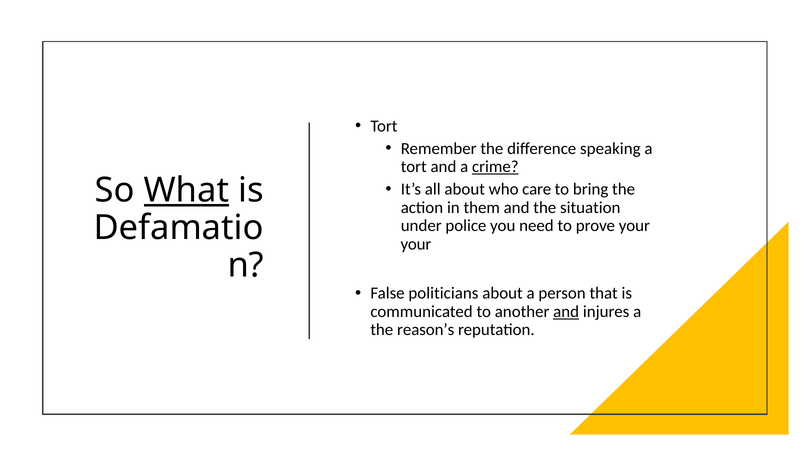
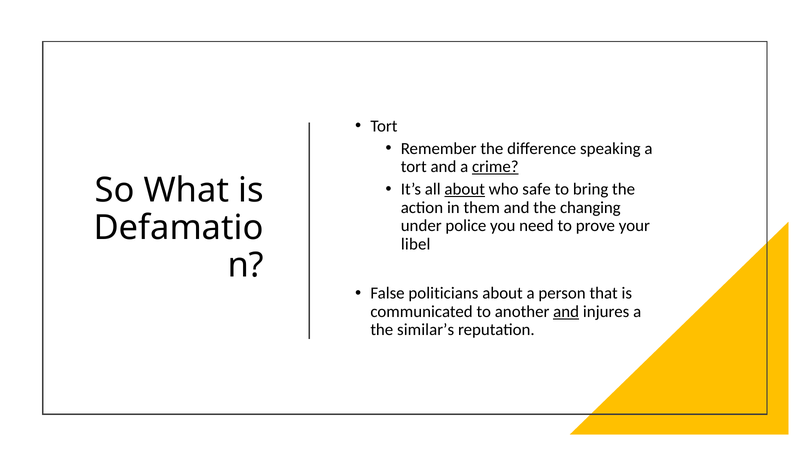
What underline: present -> none (187, 190)
about underline: none -> present (465, 189)
care: care -> safe (537, 189)
situation: situation -> changing (590, 207)
your: your -> libel (416, 244)
reason’s: reason’s -> similar’s (426, 329)
